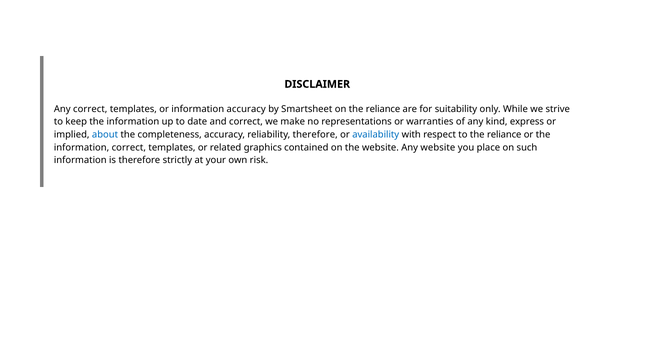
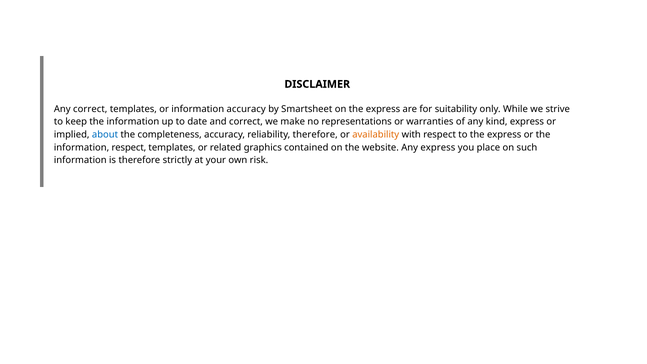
on the reliance: reliance -> express (383, 109)
availability colour: blue -> orange (376, 135)
to the reliance: reliance -> express (504, 135)
information correct: correct -> respect (129, 147)
Any website: website -> express (438, 147)
